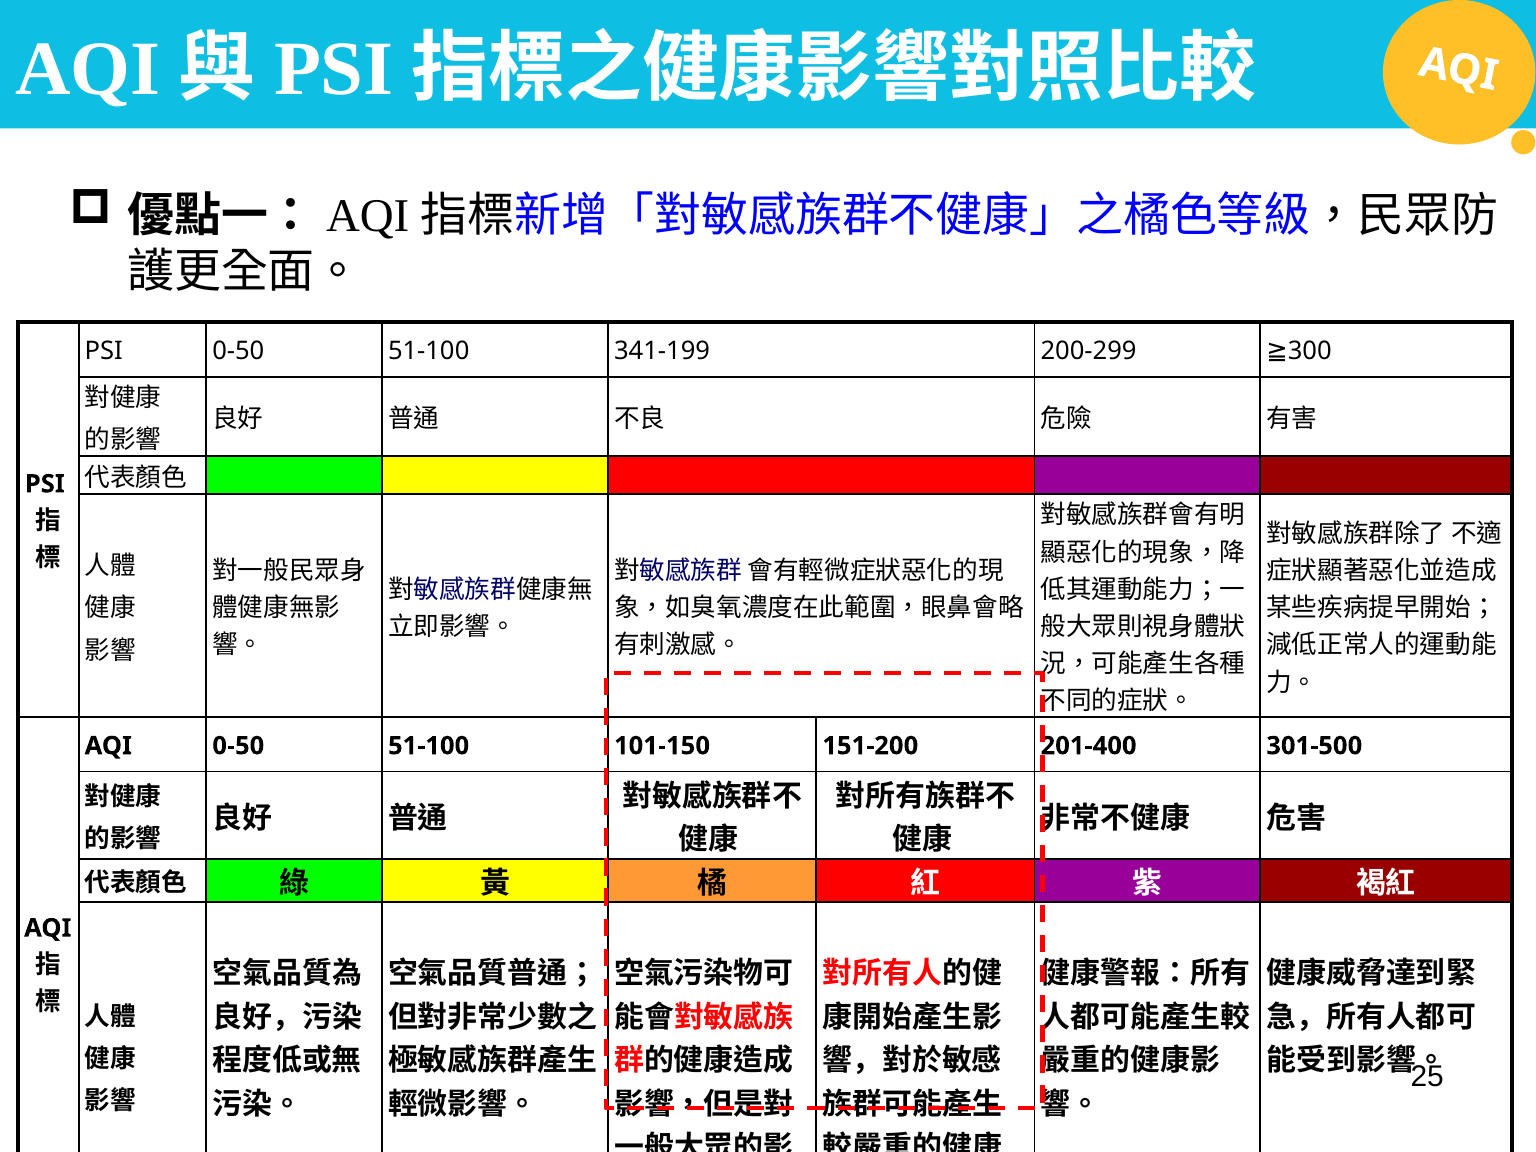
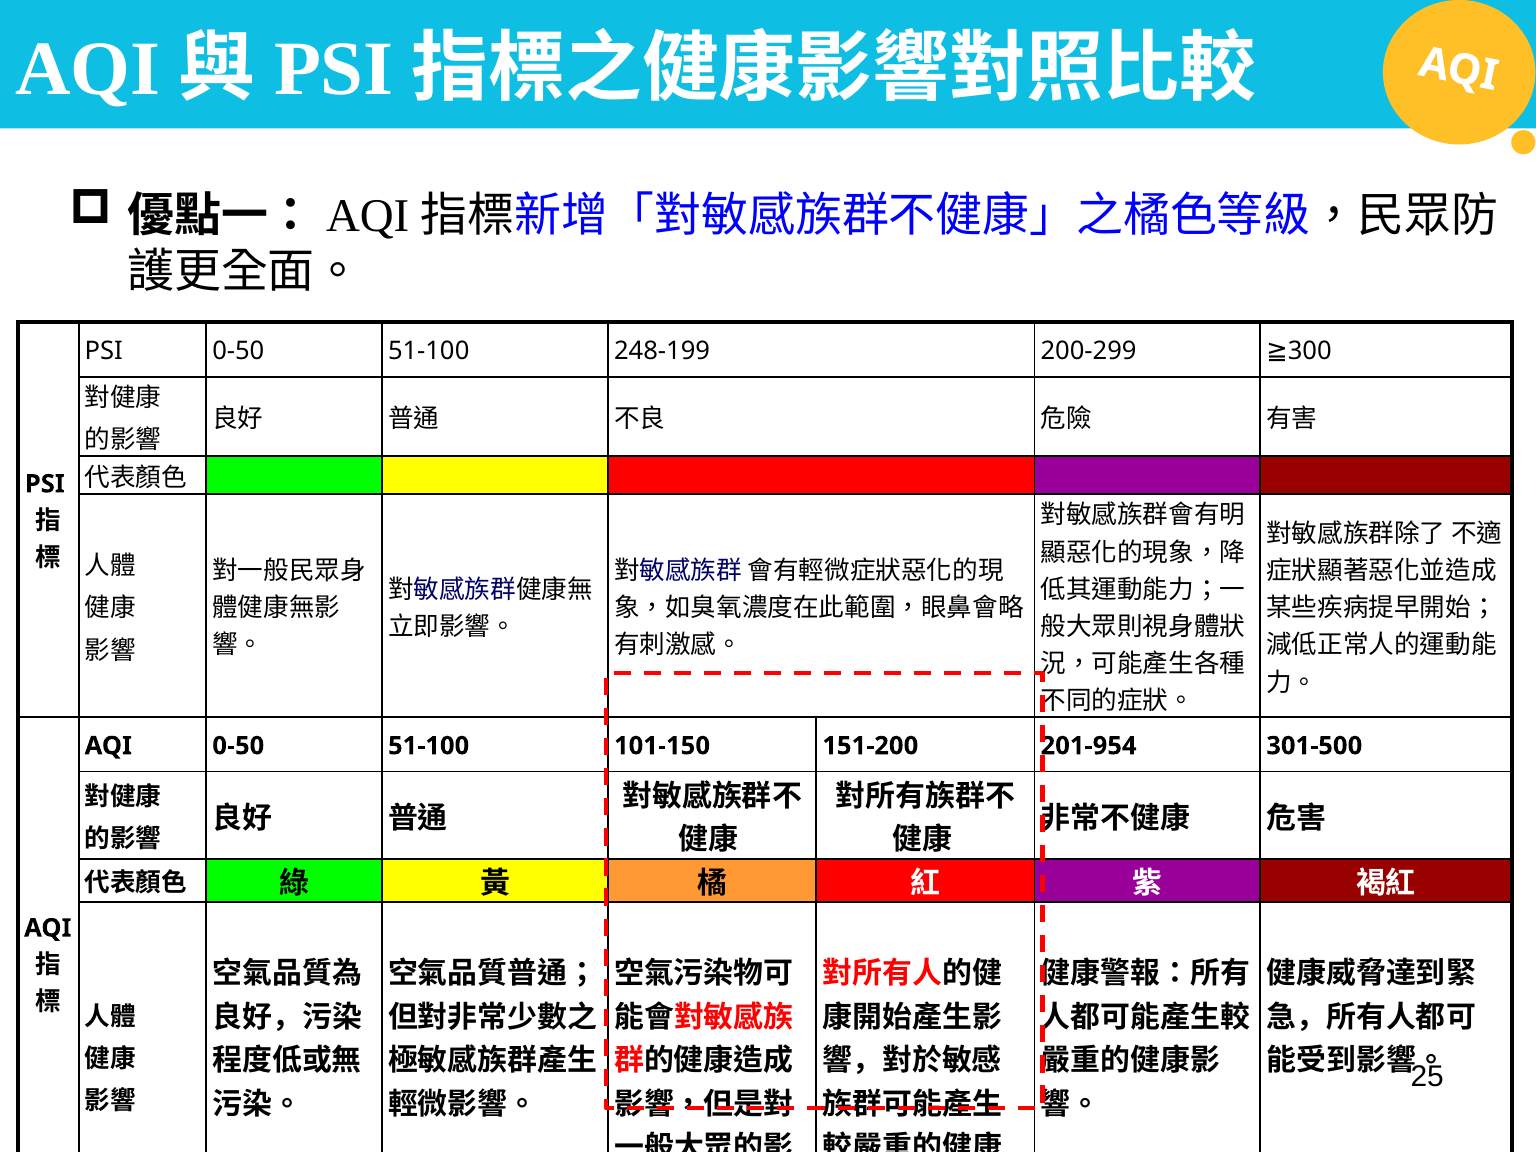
341-199: 341-199 -> 248-199 (662, 351)
201-400: 201-400 -> 201-954 (1089, 746)
